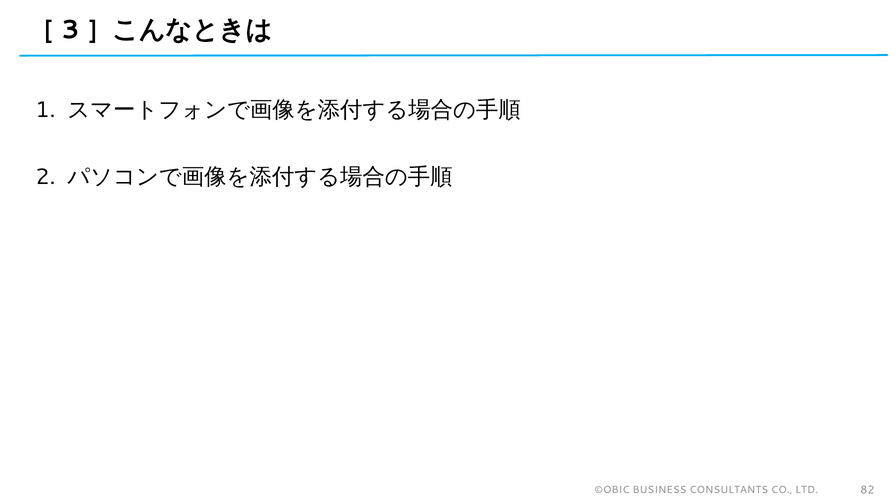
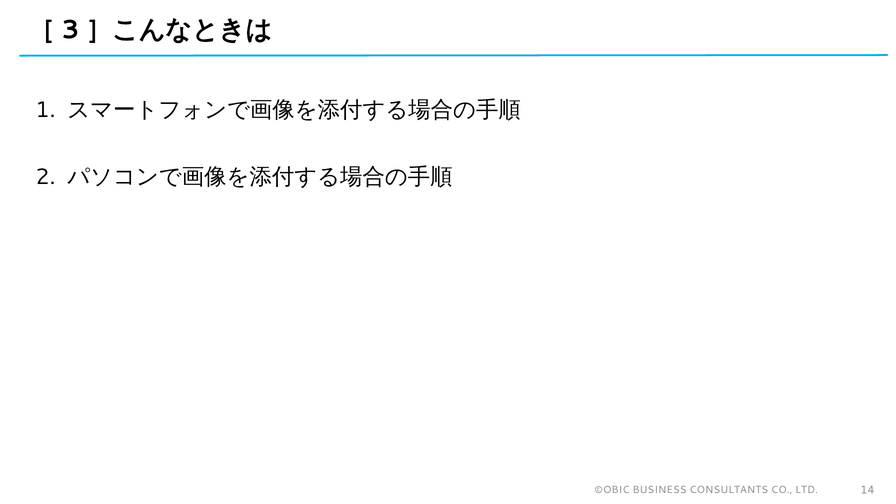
82: 82 -> 14 (867, 490)
